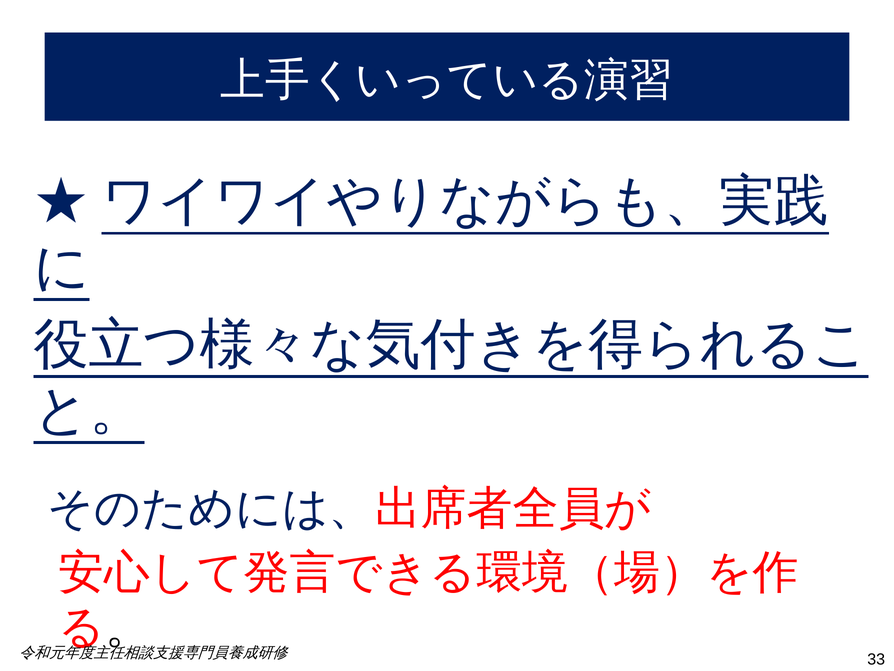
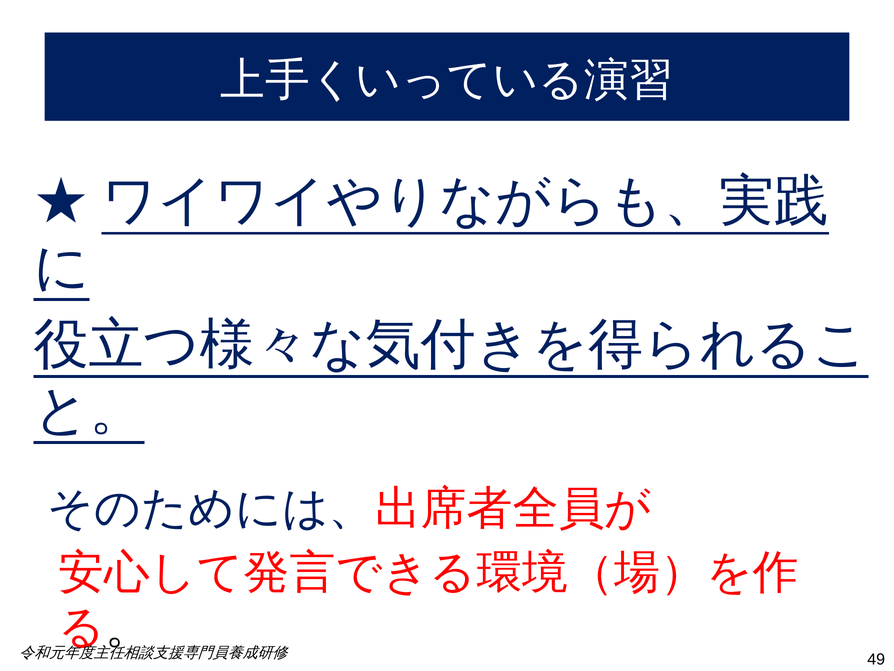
33: 33 -> 49 (876, 659)
